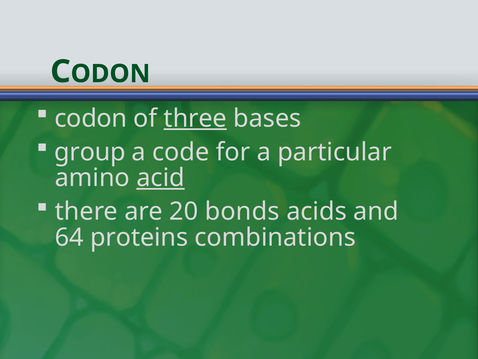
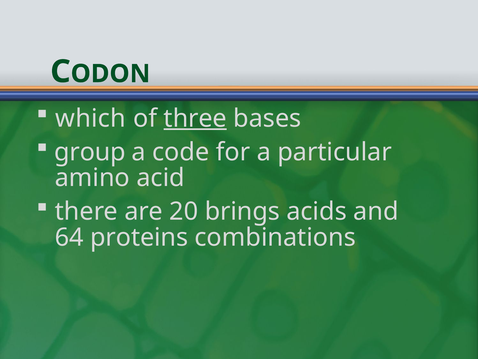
codon: codon -> which (91, 118)
acid underline: present -> none (161, 178)
bonds: bonds -> brings (242, 211)
